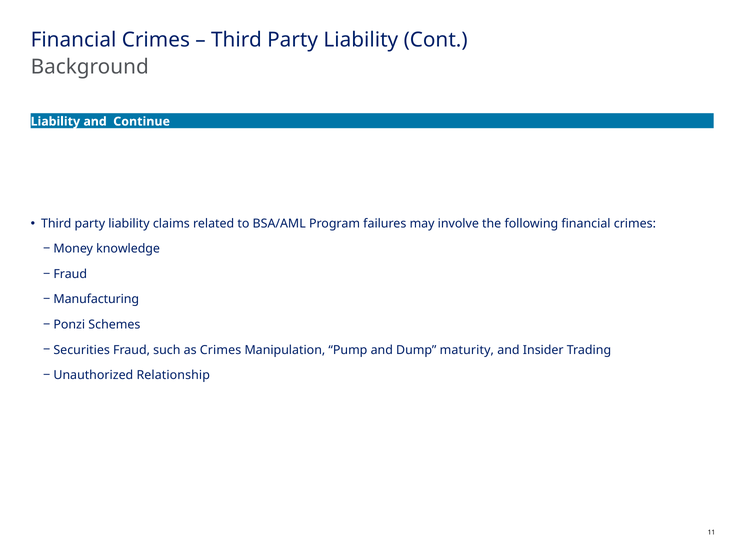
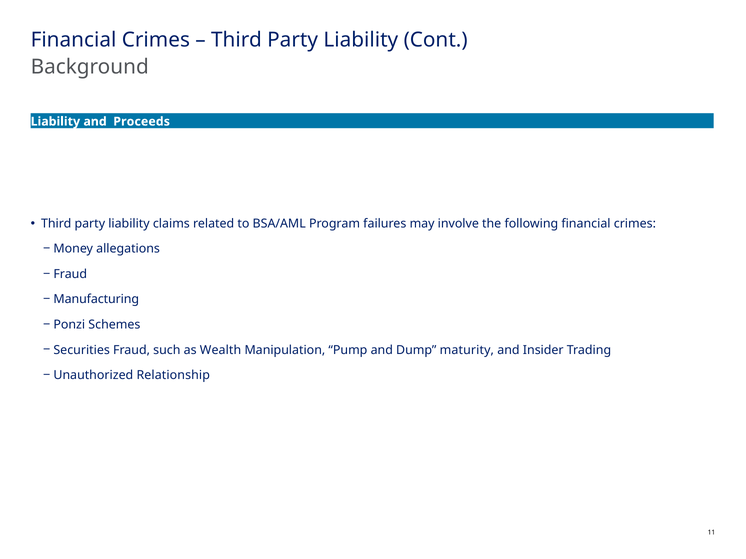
Continue: Continue -> Proceeds (142, 122)
knowledge: knowledge -> allegations (128, 249)
as Crimes: Crimes -> Wealth (221, 350)
